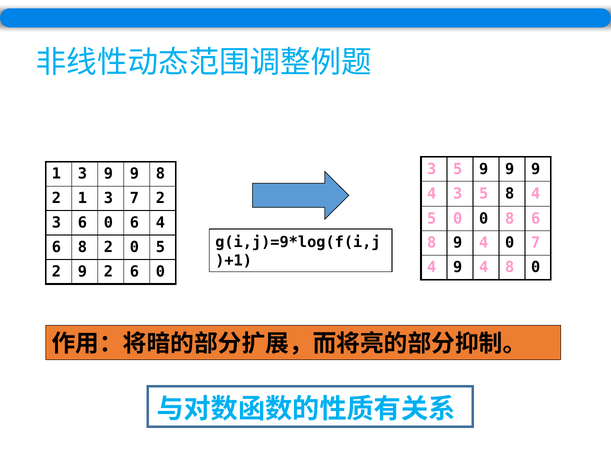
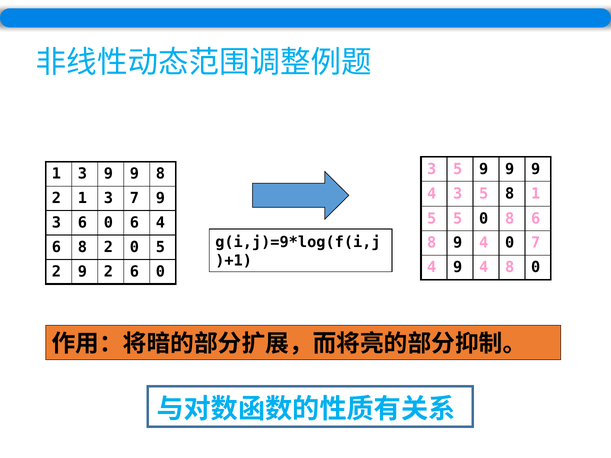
8 4: 4 -> 1 (536, 194)
7 2: 2 -> 9 (160, 198)
5 0: 0 -> 5 (458, 219)
